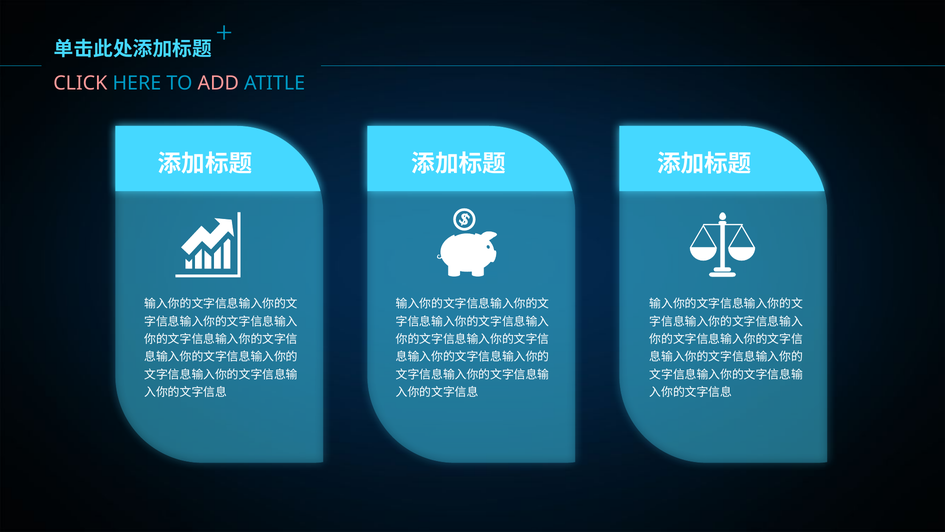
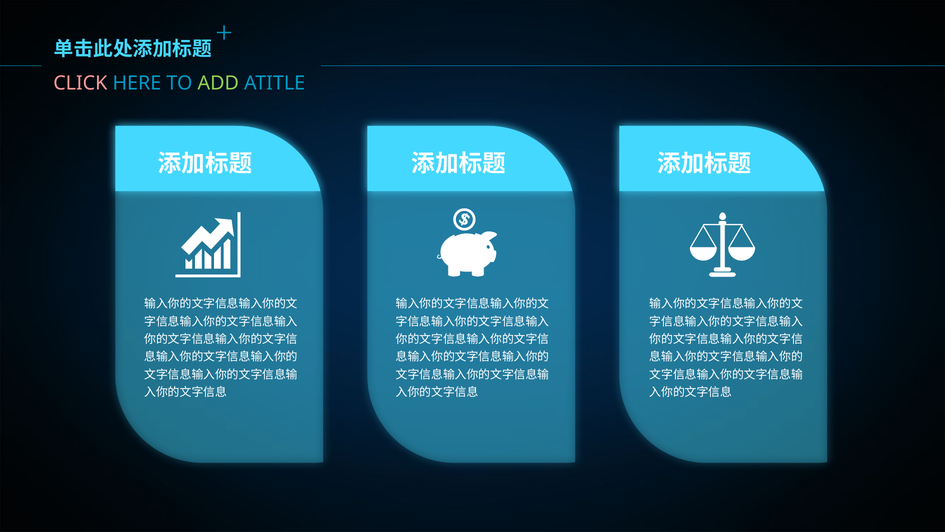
ADD colour: pink -> light green (218, 83)
